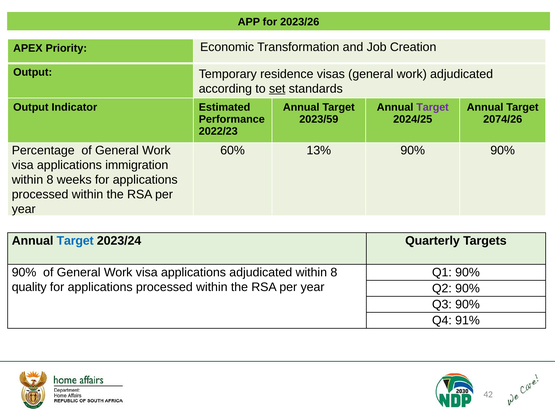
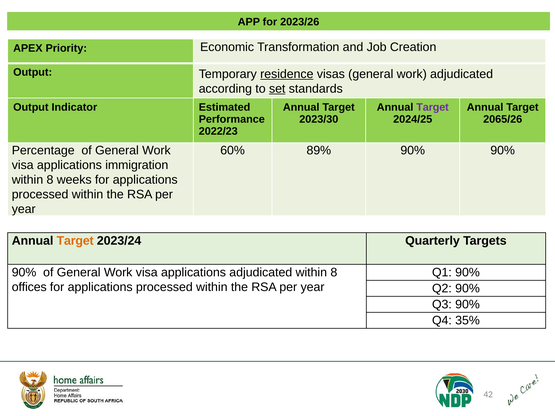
residence underline: none -> present (287, 74)
2023/59: 2023/59 -> 2023/30 (319, 119)
2074/26: 2074/26 -> 2065/26 (503, 119)
13%: 13% -> 89% (319, 151)
Target colour: blue -> orange (75, 241)
quality: quality -> offices (29, 287)
91%: 91% -> 35% (468, 320)
